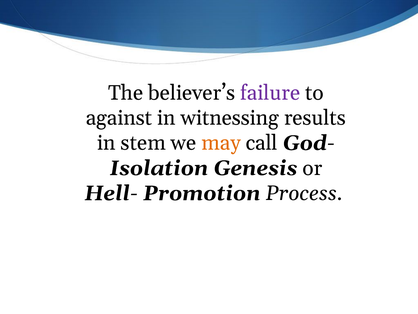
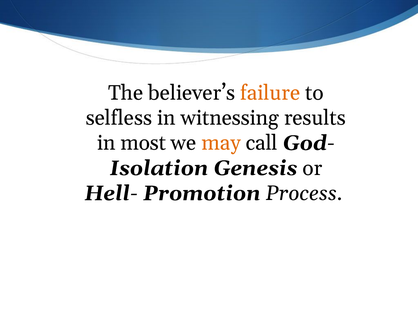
failure colour: purple -> orange (270, 93)
against: against -> selfless (119, 118)
stem: stem -> most (143, 143)
